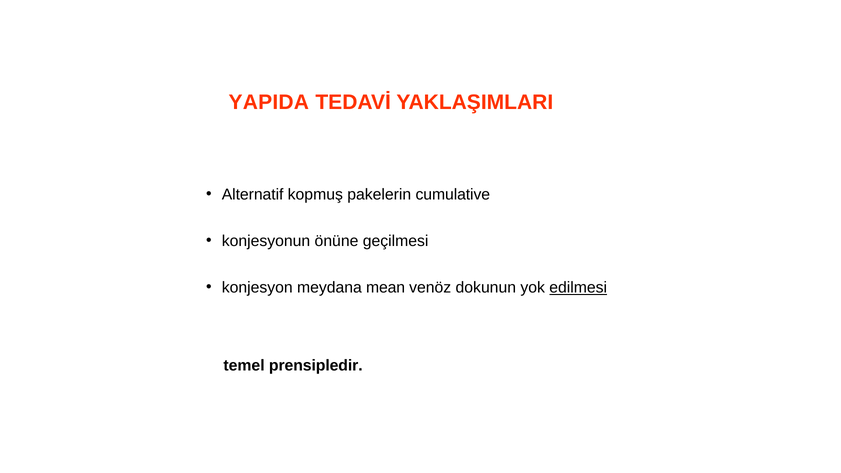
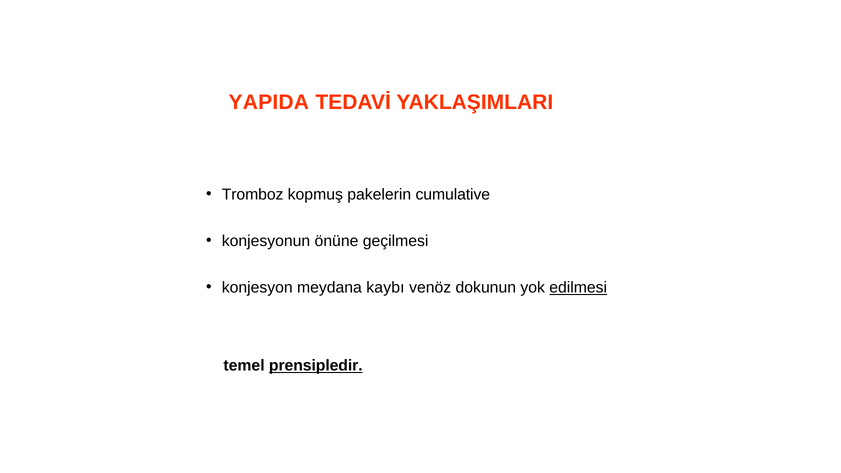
Alternatif: Alternatif -> Tromboz (253, 194)
mean: mean -> kaybı (385, 288)
prensipledir underline: none -> present (316, 366)
